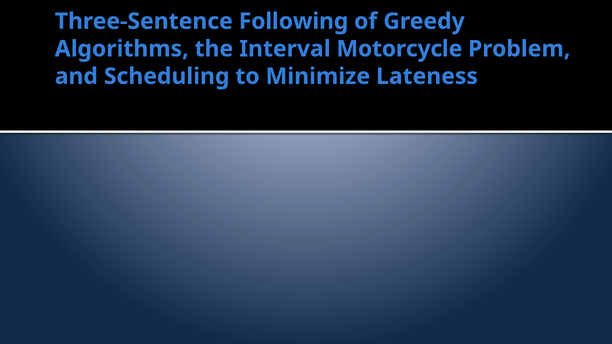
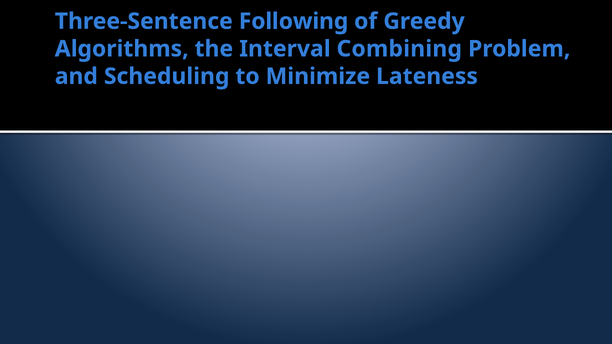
Motorcycle: Motorcycle -> Combining (399, 49)
